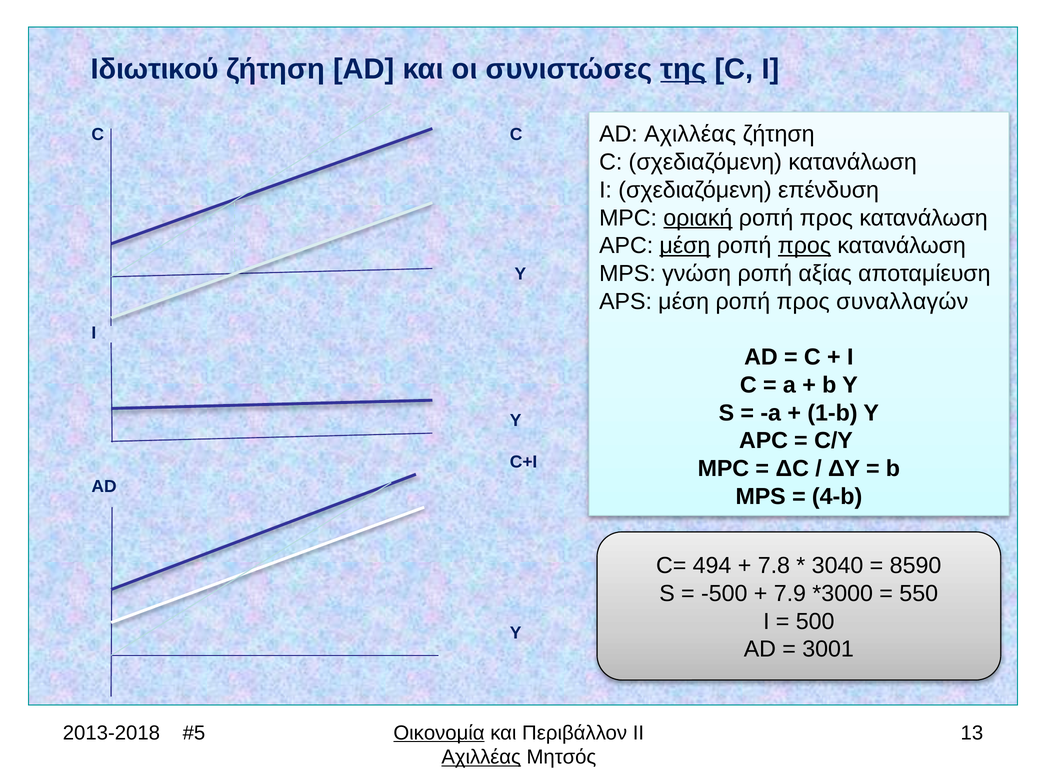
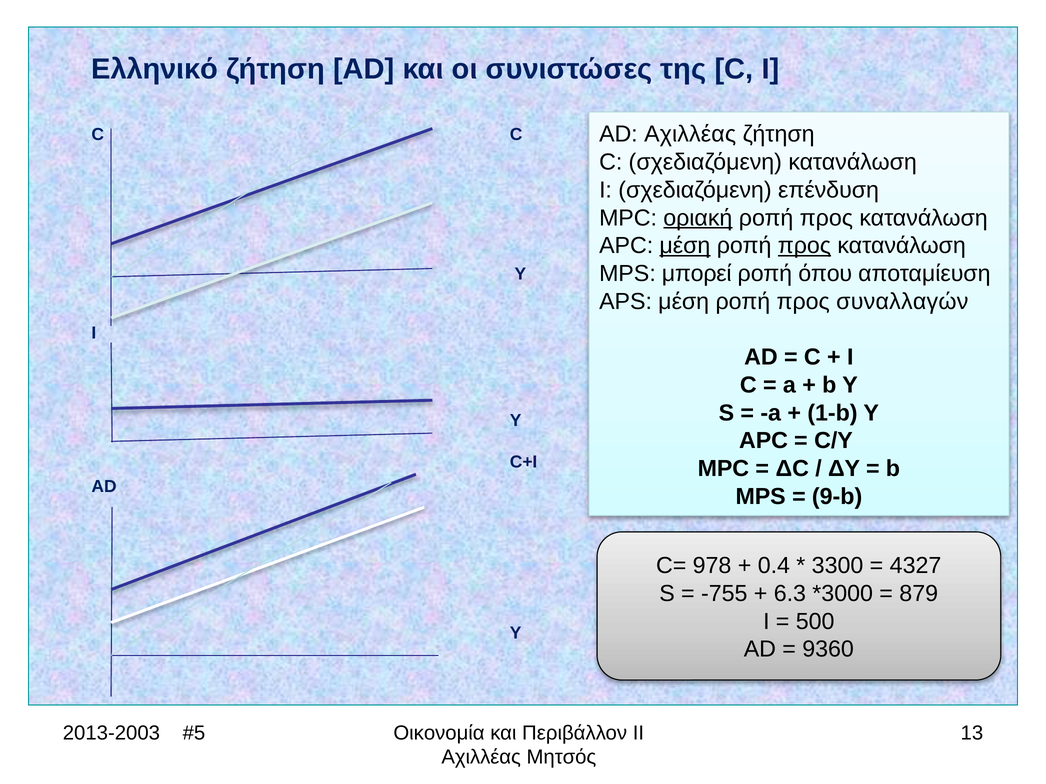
Ιδιωτικού: Ιδιωτικού -> Ελληνικό (155, 69)
της underline: present -> none (683, 69)
γνώση: γνώση -> μπορεί (697, 274)
αξίας: αξίας -> όπου (825, 274)
4-b: 4-b -> 9-b (837, 497)
494: 494 -> 978 (712, 566)
7.8: 7.8 -> 0.4 (774, 566)
3040: 3040 -> 3300 (838, 566)
8590: 8590 -> 4327 (916, 566)
-500: -500 -> -755 (724, 594)
7.9: 7.9 -> 6.3 (790, 594)
550: 550 -> 879 (919, 594)
3001: 3001 -> 9360 (828, 650)
2013-2018: 2013-2018 -> 2013-2003 (111, 733)
Οικονομία underline: present -> none (439, 733)
Αχιλλέας underline: present -> none (481, 758)
